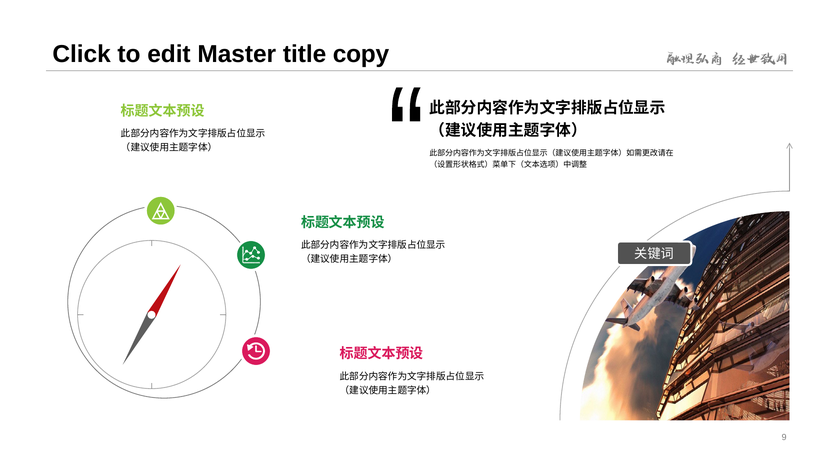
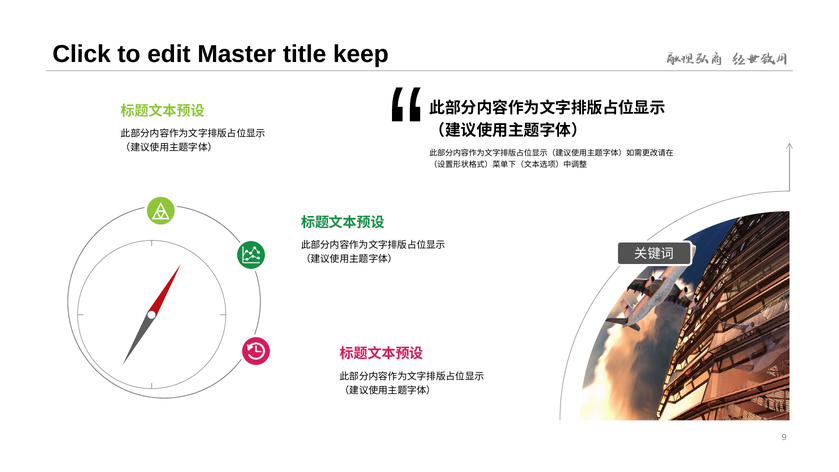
copy: copy -> keep (361, 54)
